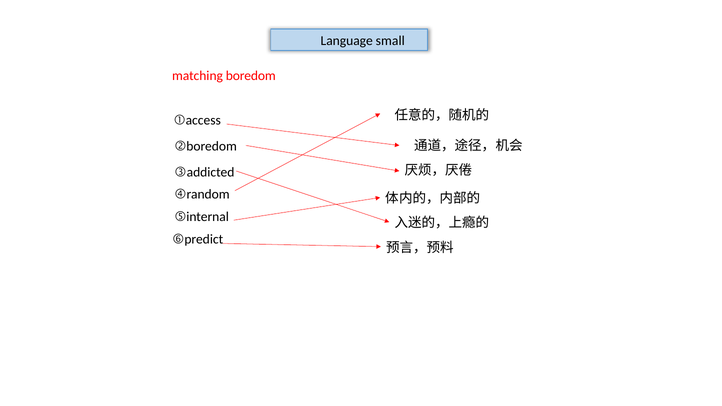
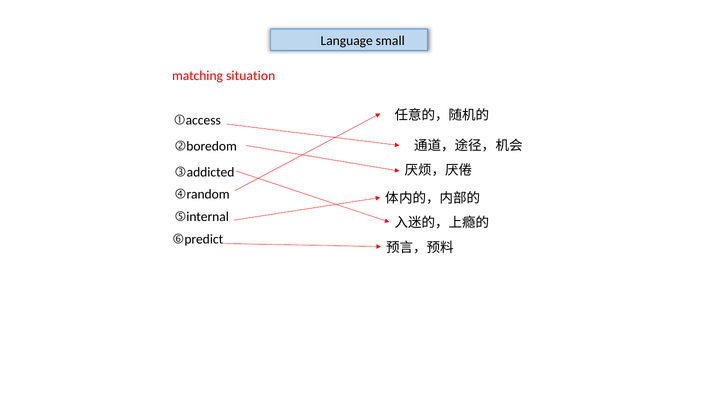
boredom: boredom -> situation (251, 76)
